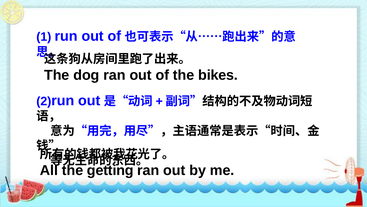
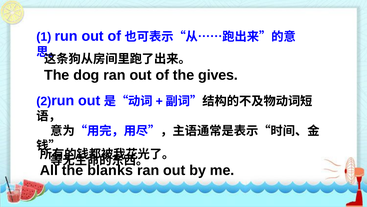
bikes: bikes -> gives (218, 75)
getting: getting -> blanks (110, 170)
